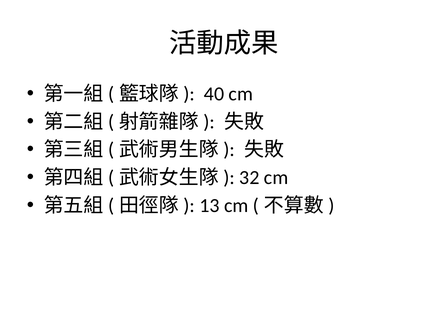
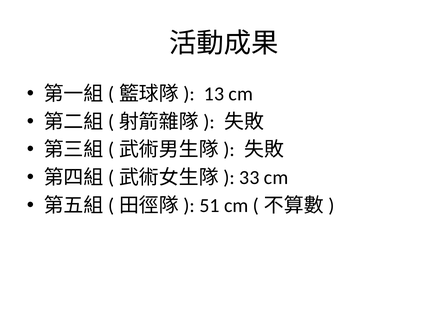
40: 40 -> 13 (214, 94)
32: 32 -> 33 (249, 178)
13: 13 -> 51 (210, 206)
